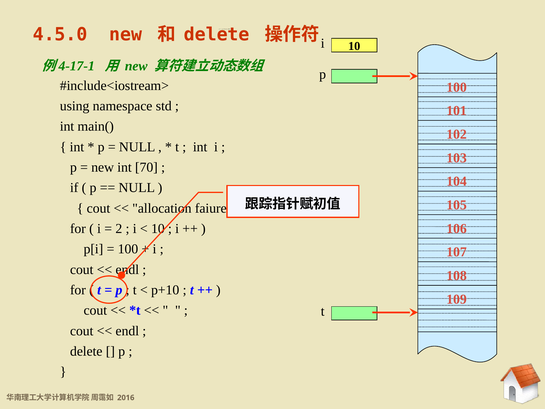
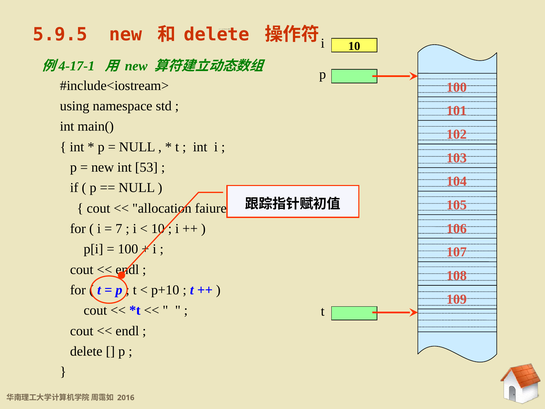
4.5.0: 4.5.0 -> 5.9.5 (60, 34)
70: 70 -> 53 (146, 167)
2: 2 -> 7 (119, 229)
